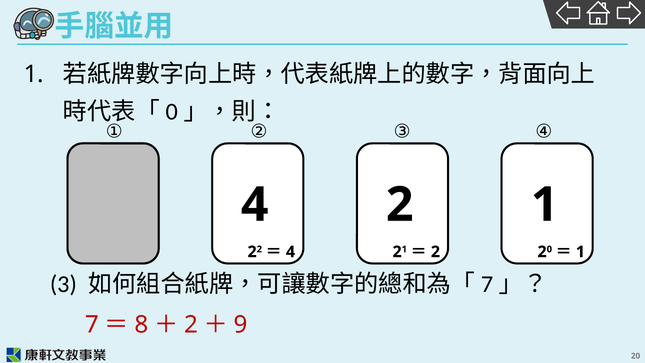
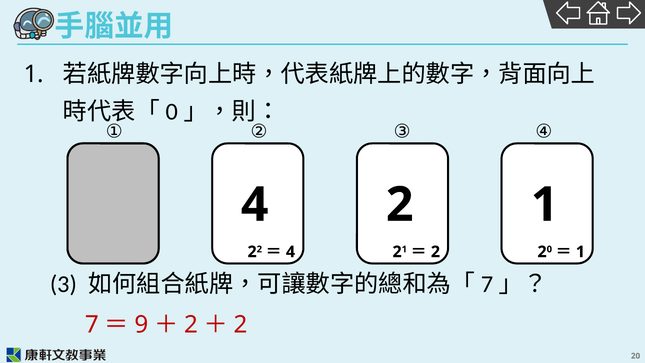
8: 8 -> 9 (141, 325)
9: 9 -> 2 (240, 325)
